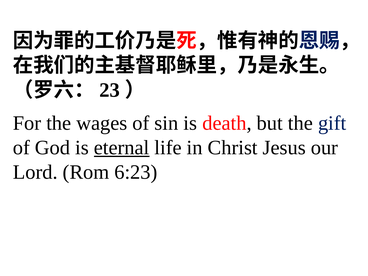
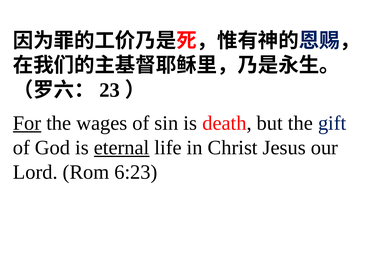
For underline: none -> present (27, 123)
